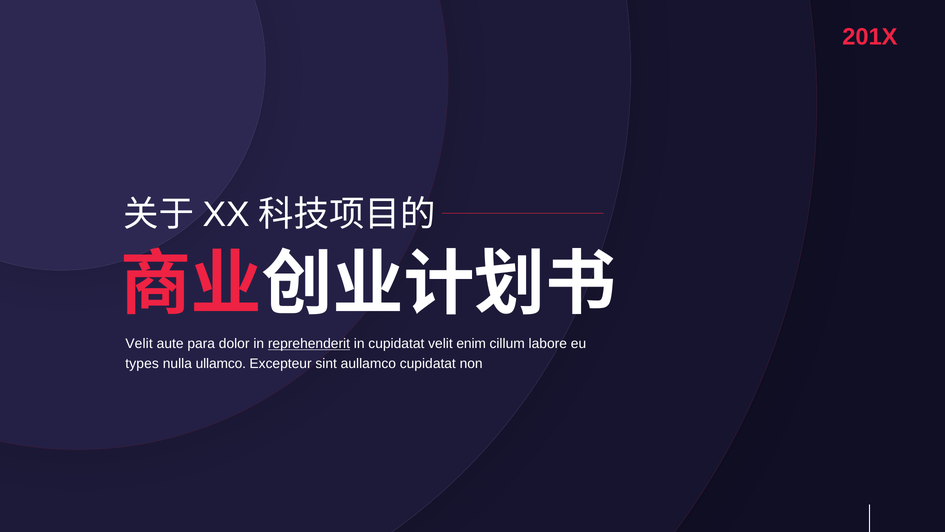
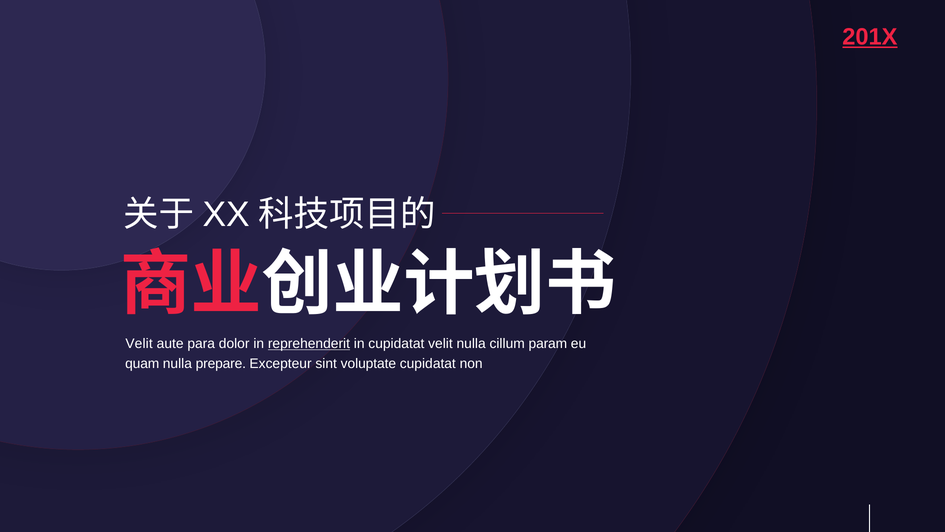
201X underline: none -> present (870, 37)
velit enim: enim -> nulla (471, 344)
labore: labore -> param (548, 344)
types: types -> quam (142, 363)
ullamco: ullamco -> prepare (221, 363)
aullamco: aullamco -> voluptate (368, 363)
